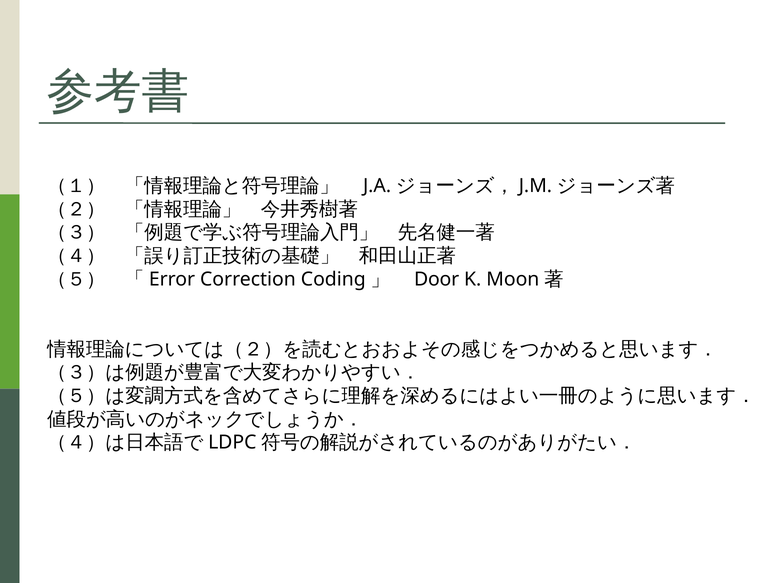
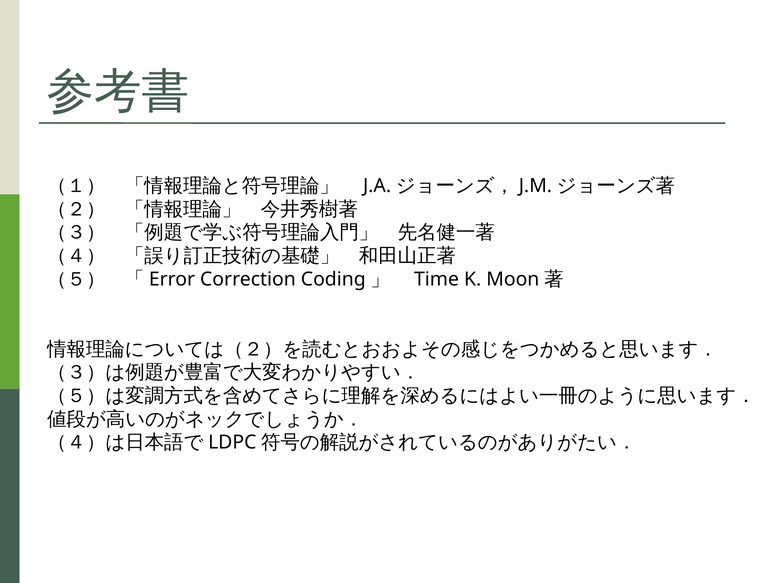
Door: Door -> Time (436, 279)
